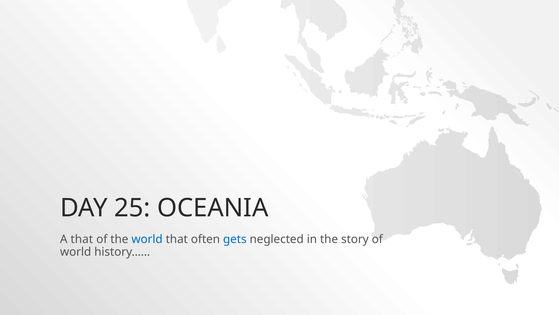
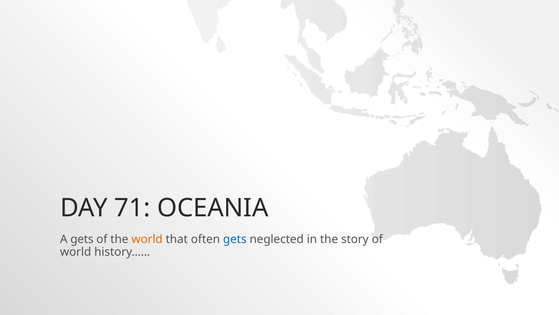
25: 25 -> 71 (132, 208)
A that: that -> gets (82, 239)
world colour: blue -> orange (147, 239)
